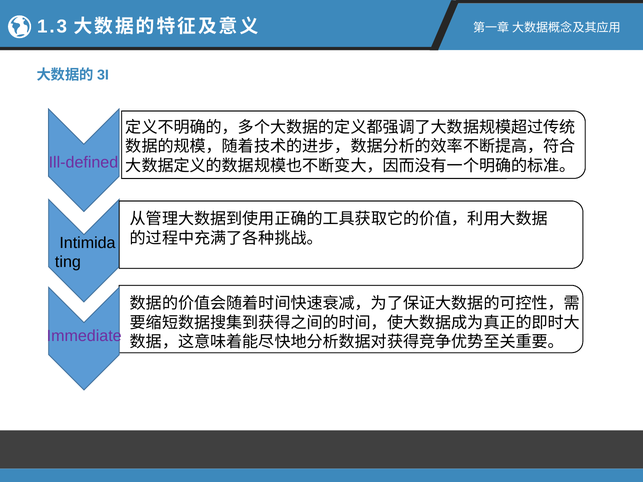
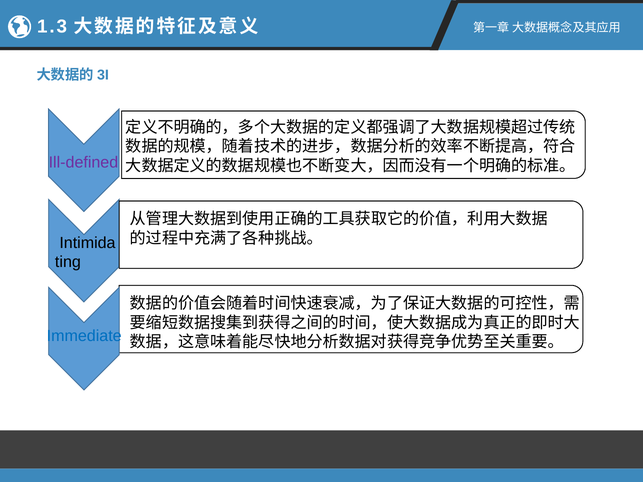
Immediate colour: purple -> blue (84, 336)
